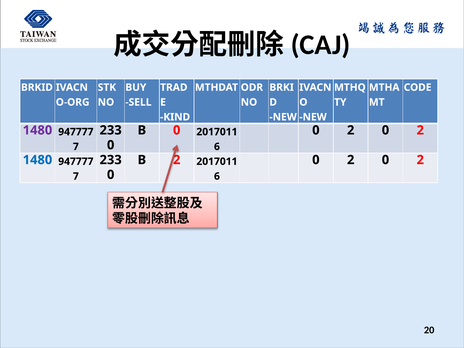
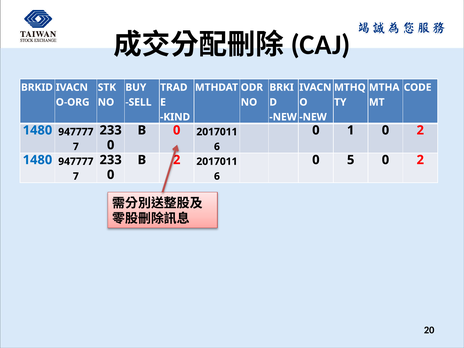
1480 colour: purple -> blue (37, 130)
2: 2 -> 1 (351, 130)
2: 2 -> 5 (351, 160)
